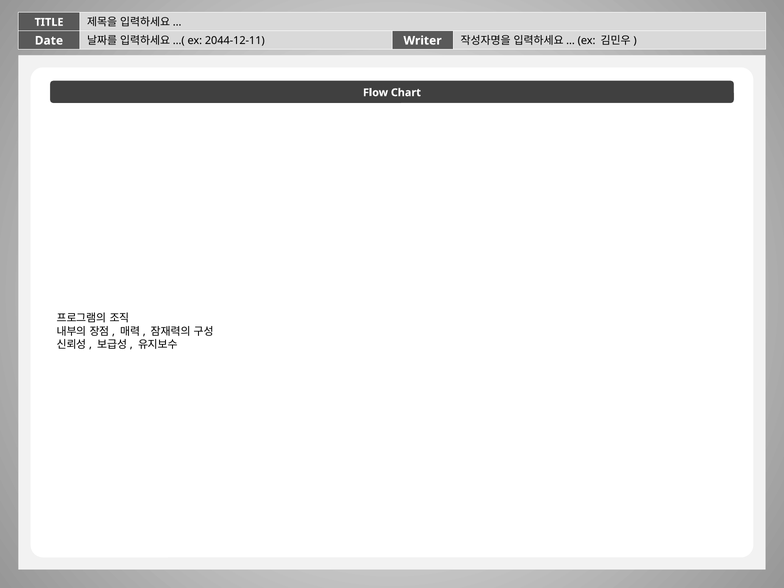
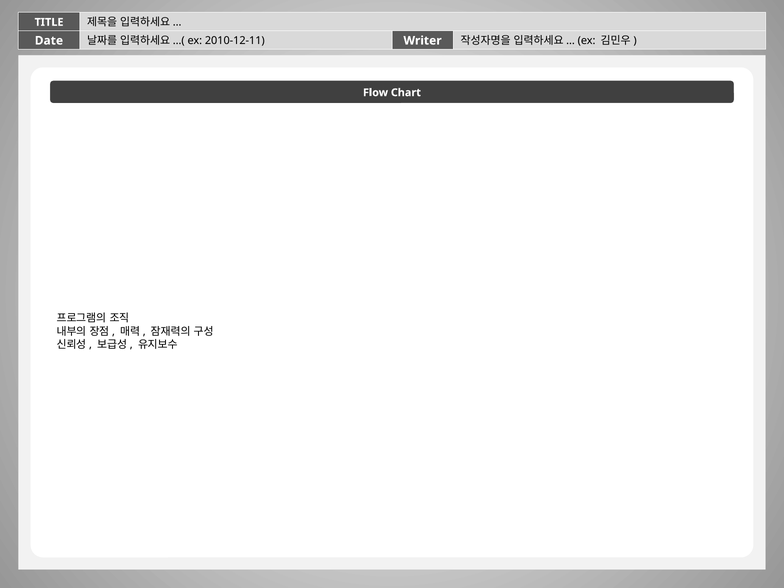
2044-12-11: 2044-12-11 -> 2010-12-11 (235, 41)
